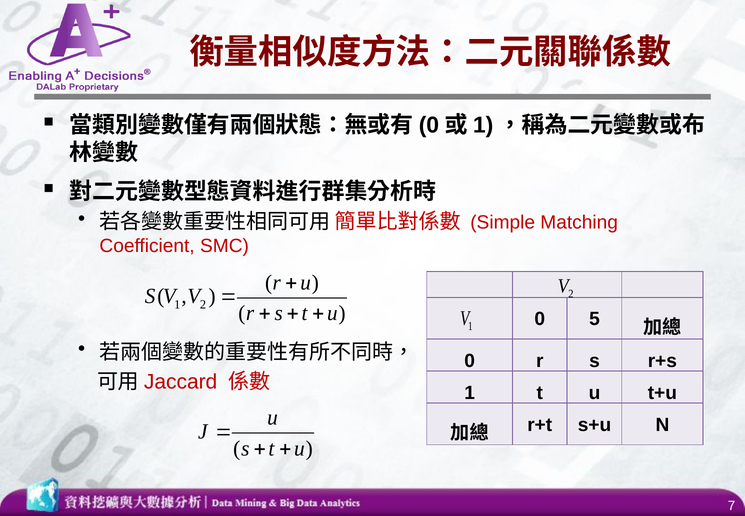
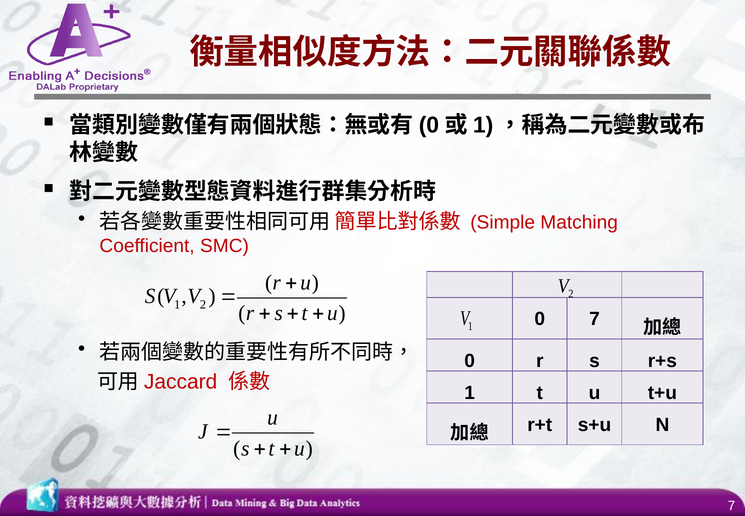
0 5: 5 -> 7 (595, 319)
